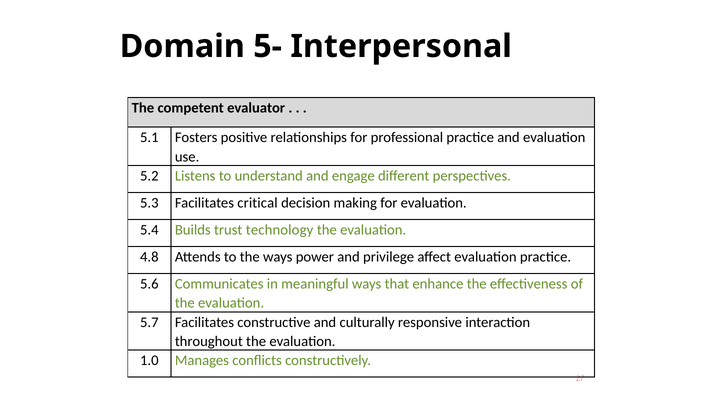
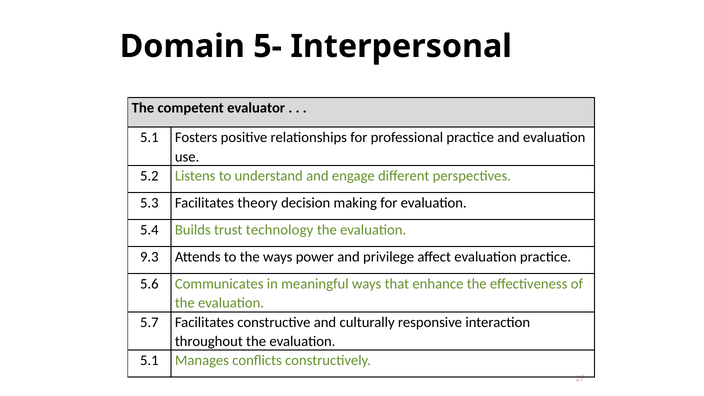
critical: critical -> theory (257, 203)
4.8: 4.8 -> 9.3 (149, 257)
1.0: 1.0 -> 5.1 (149, 361)
